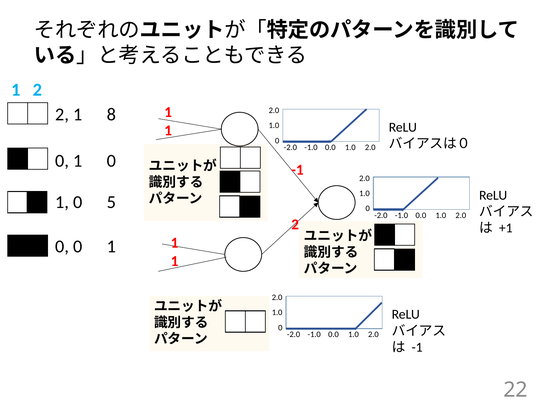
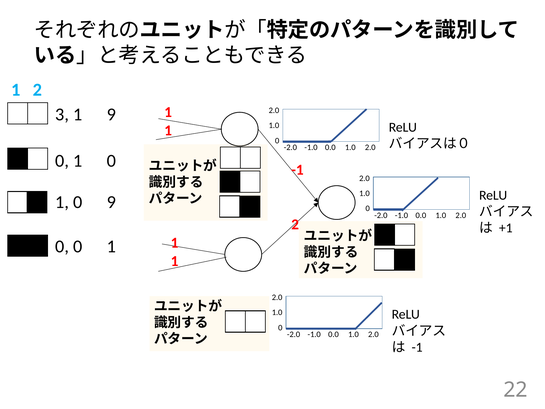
2: 2 -> 3 (62, 114)
1 8: 8 -> 9 (111, 114)
0 5: 5 -> 9 (111, 202)
